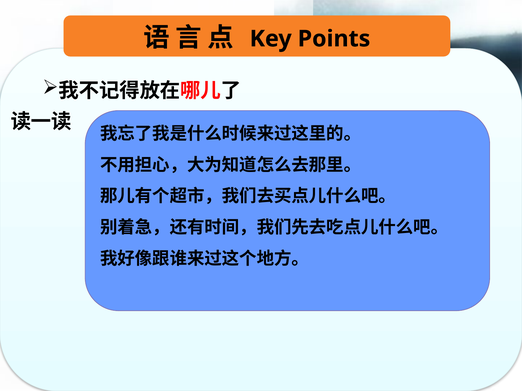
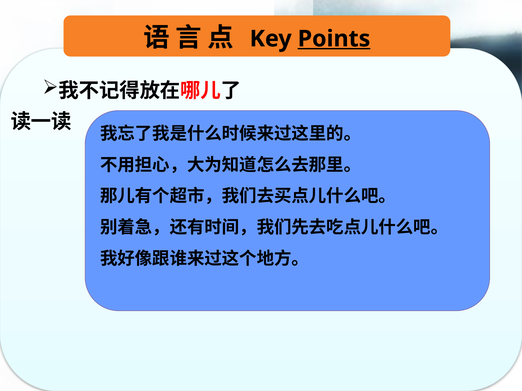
Points underline: none -> present (334, 39)
